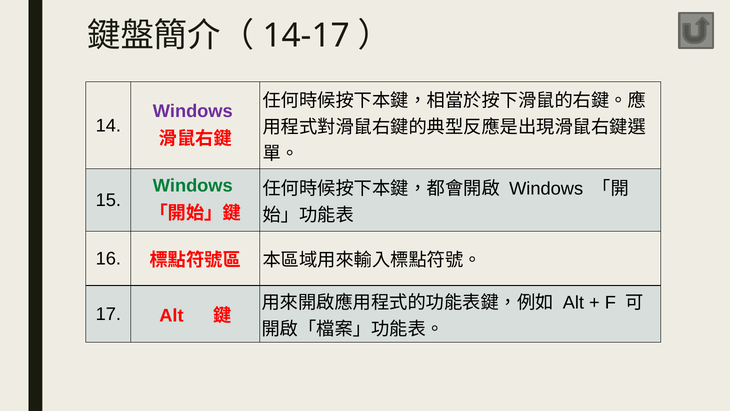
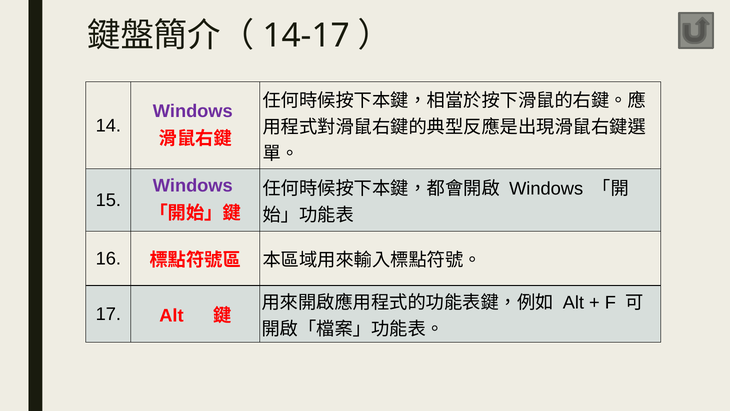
Windows colour: green -> purple (193, 186)
